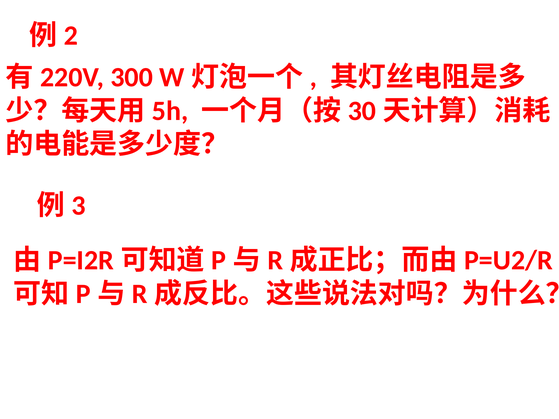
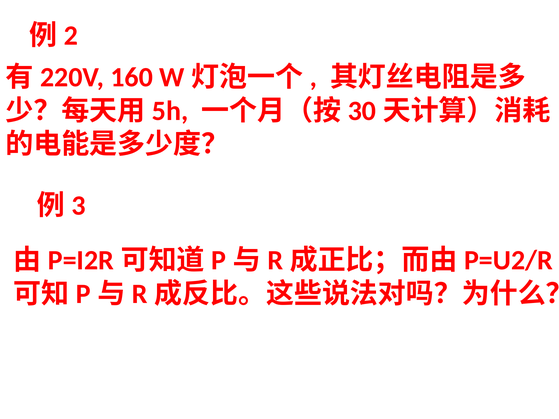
300: 300 -> 160 (132, 77)
